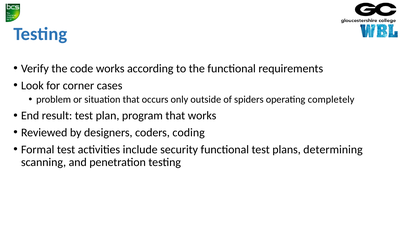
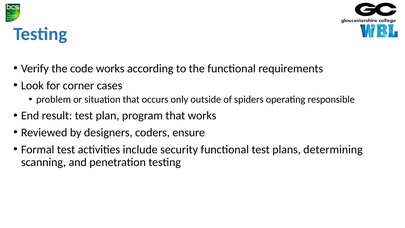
completely: completely -> responsible (331, 99)
coding: coding -> ensure (189, 132)
